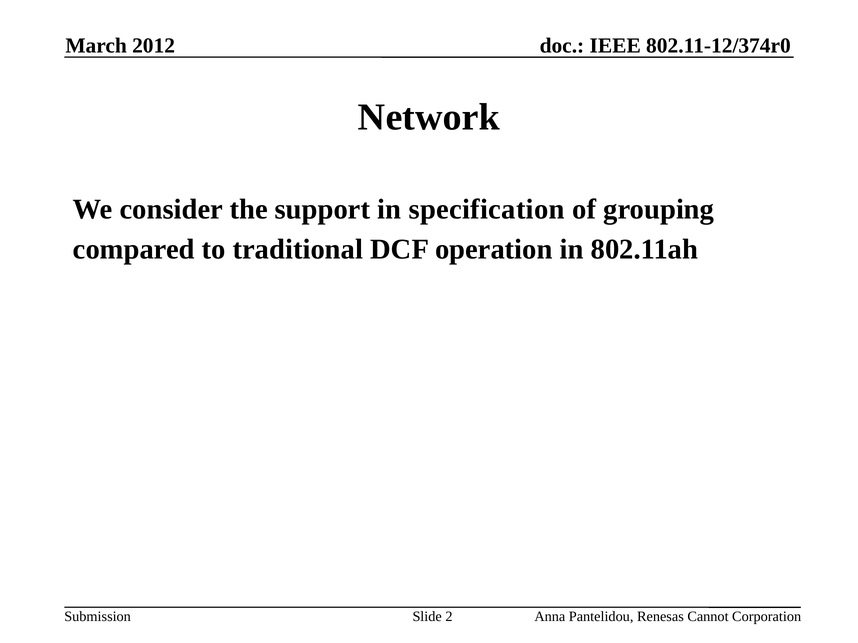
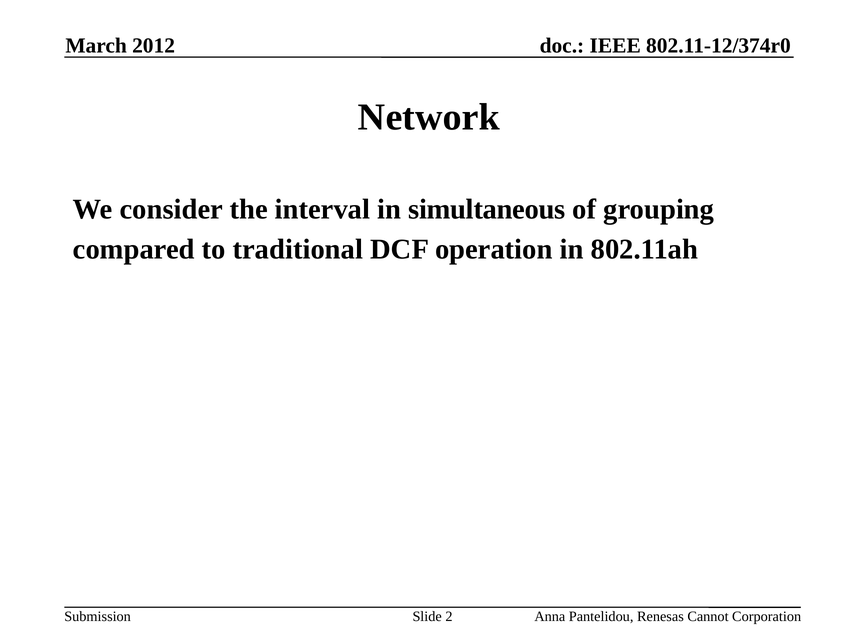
support: support -> interval (322, 209)
specification: specification -> simultaneous (487, 209)
